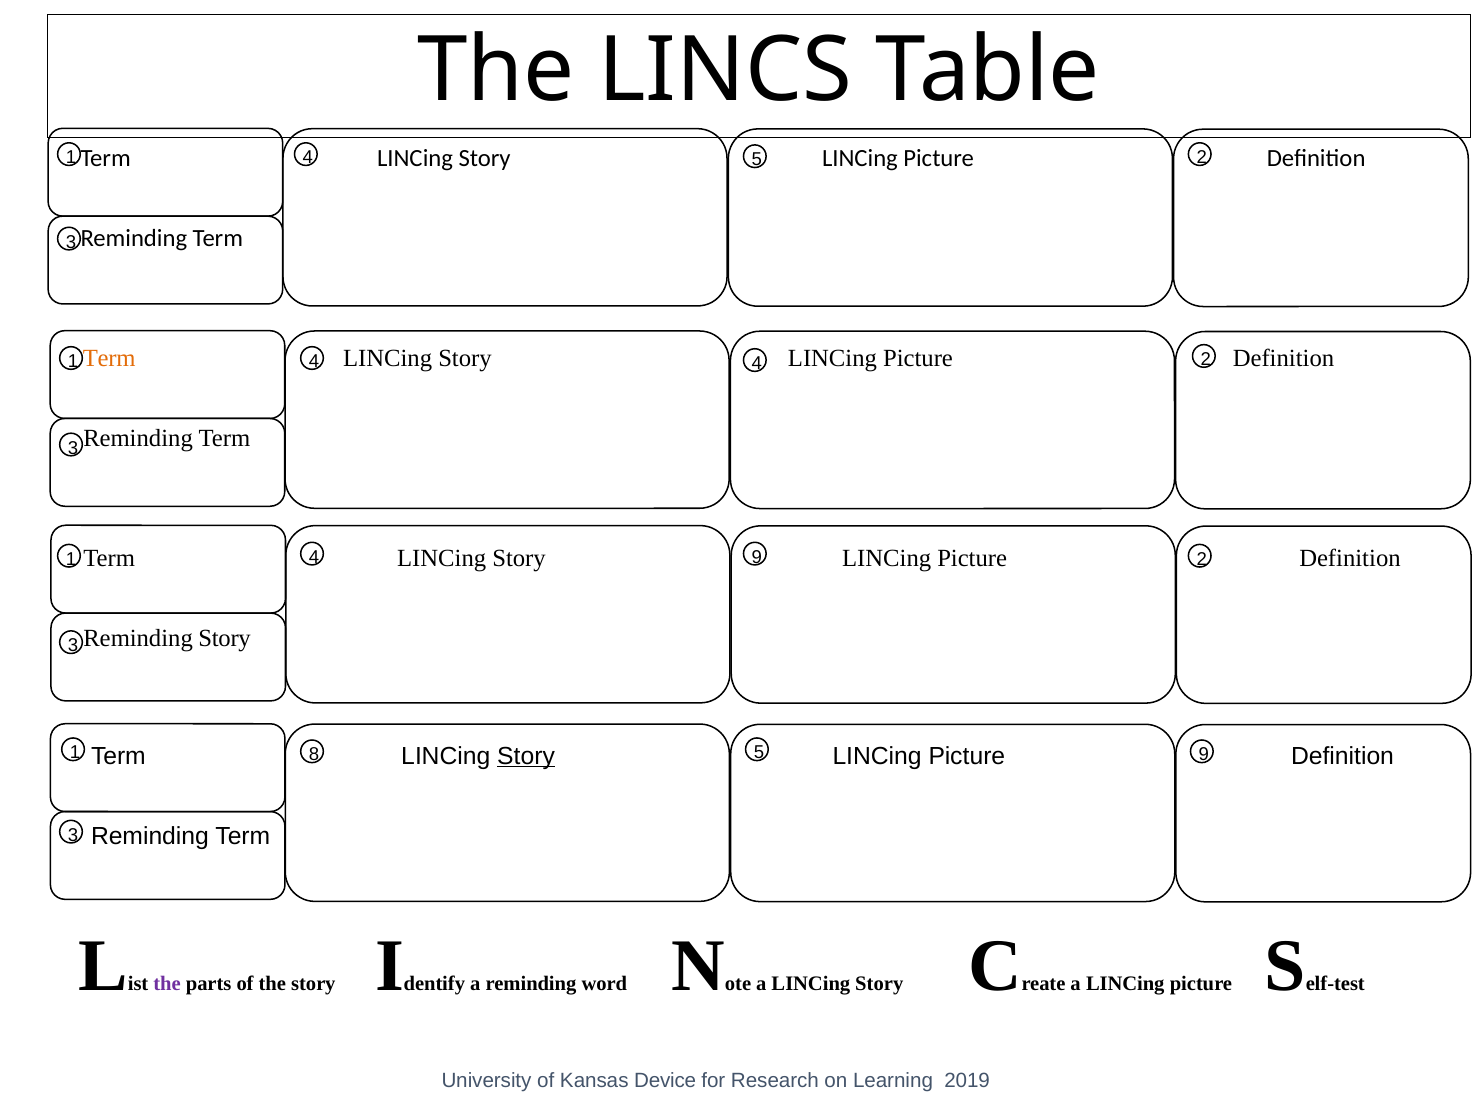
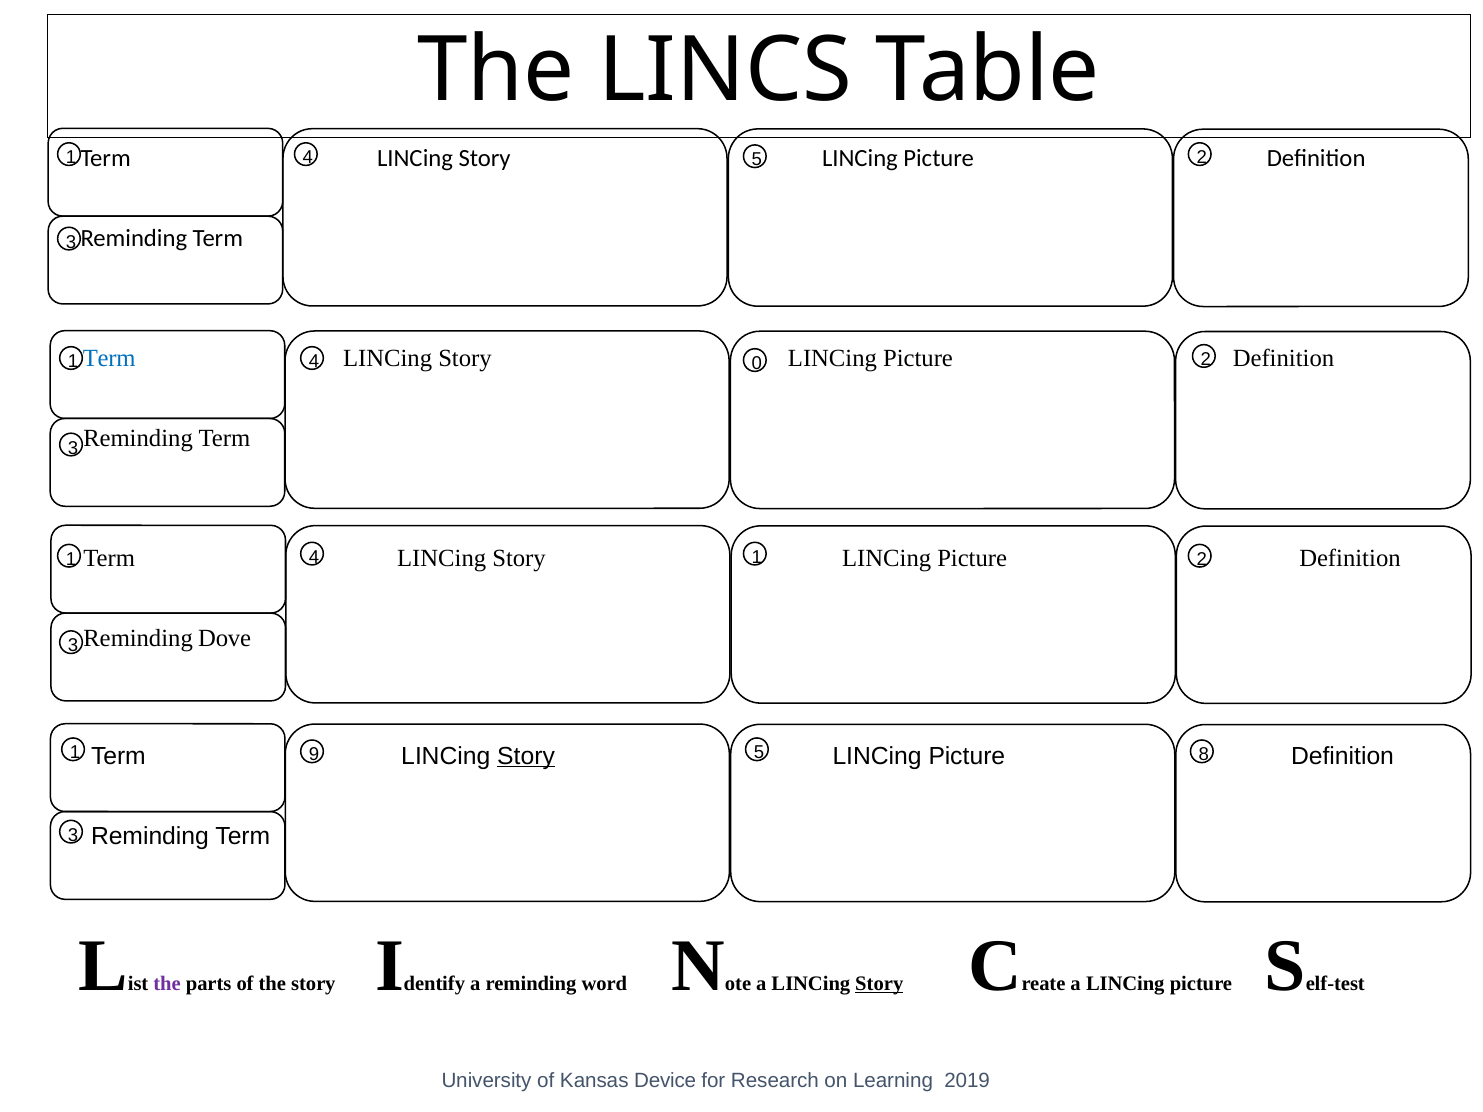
Term colour: orange -> blue (109, 359)
4 4: 4 -> 0 (757, 364)
4 9: 9 -> 1 (757, 557)
Reminding Story: Story -> Dove (225, 639)
8: 8 -> 9 (314, 755)
5 9: 9 -> 8 (1204, 755)
Story underline: none -> present (879, 984)
